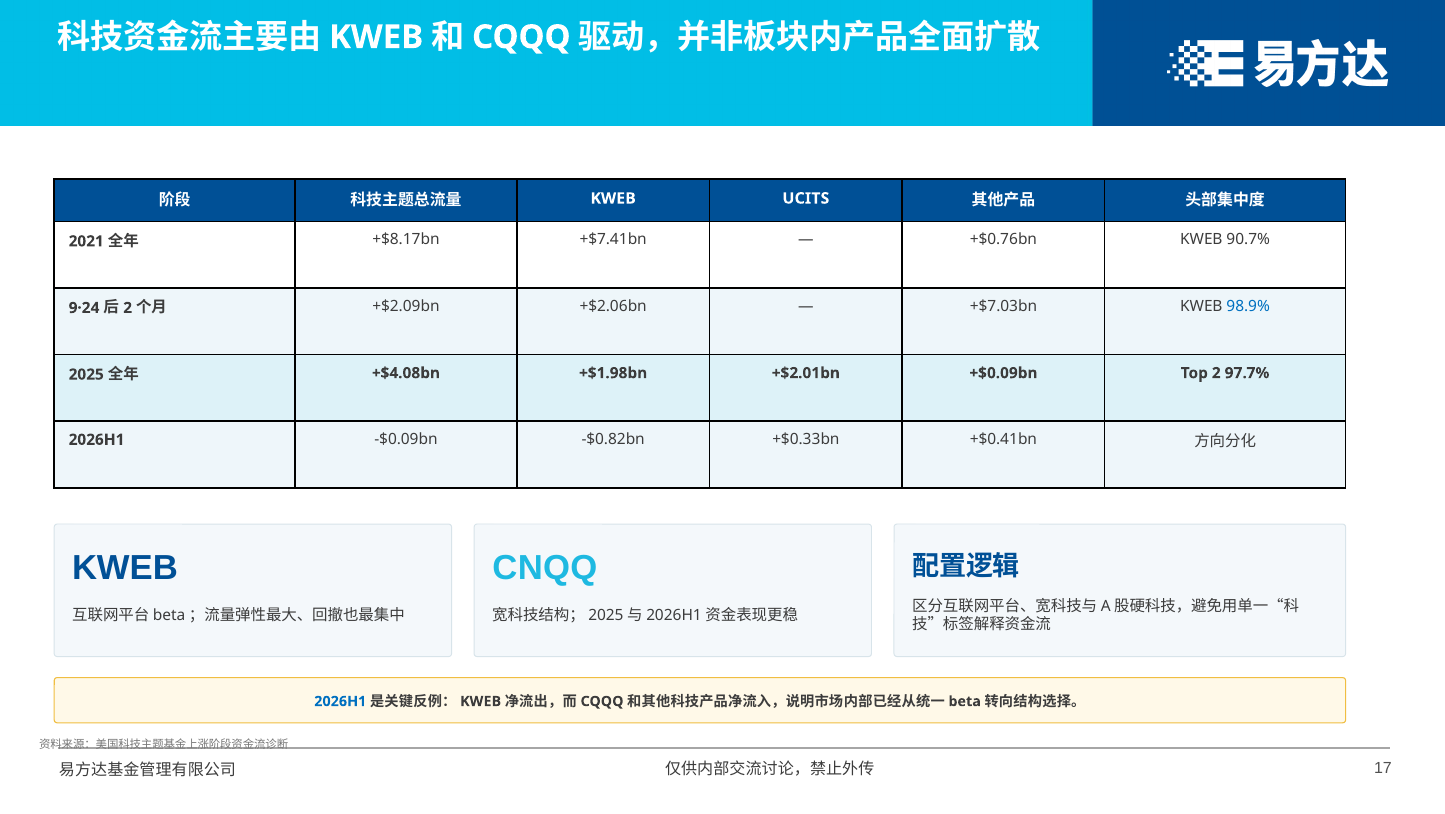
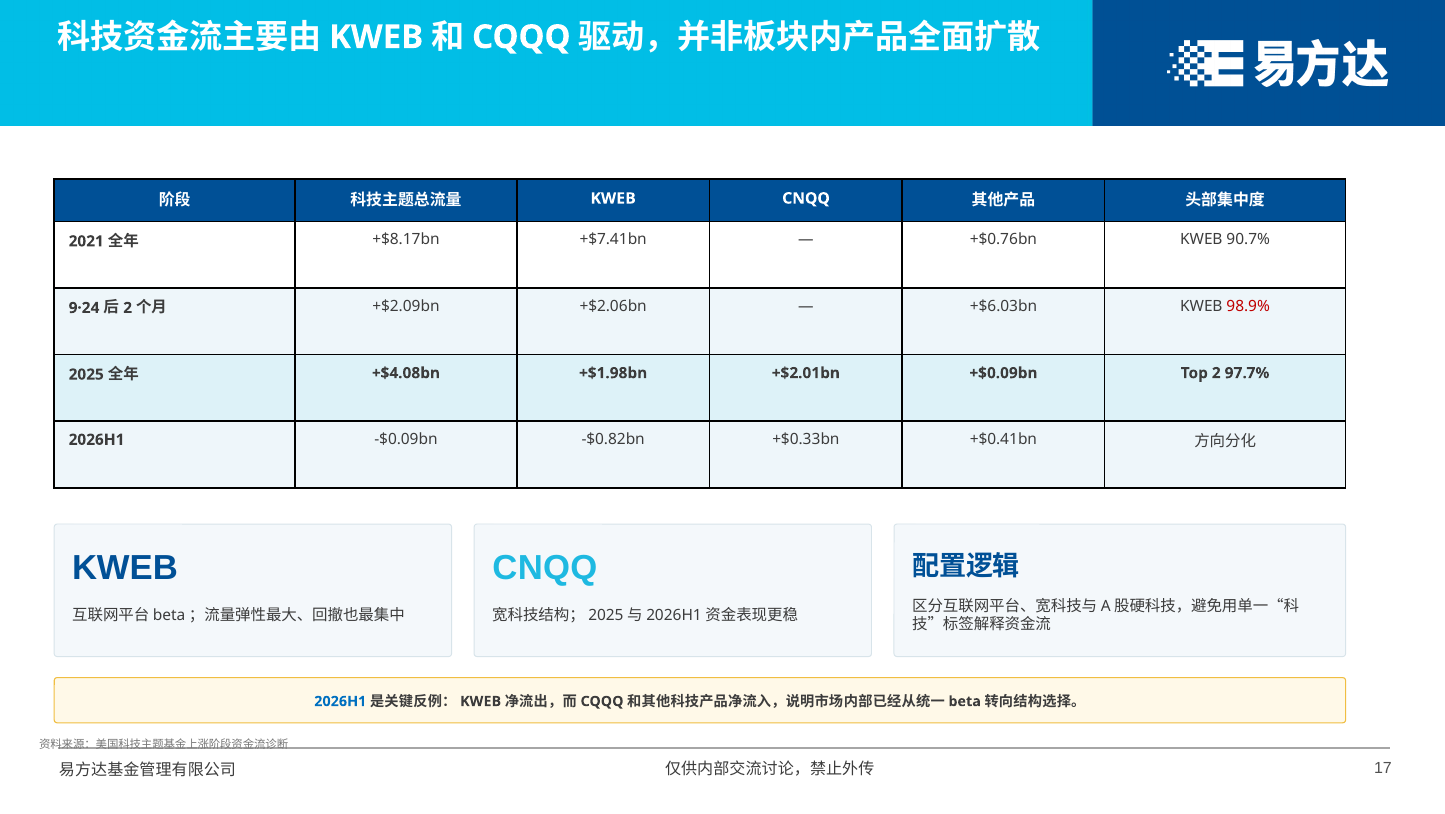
KWEB UCITS: UCITS -> CNQQ (806, 198)
+$7.03bn: +$7.03bn -> +$6.03bn (1003, 306)
98.9% colour: blue -> red (1248, 306)
